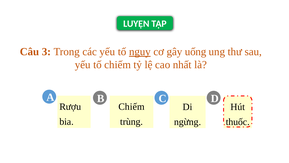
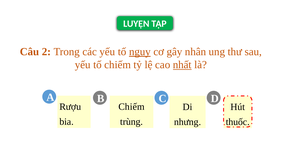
3: 3 -> 2 (46, 52)
uống: uống -> nhân (196, 52)
nhất underline: none -> present (182, 65)
ngừng: ngừng -> nhưng (188, 122)
